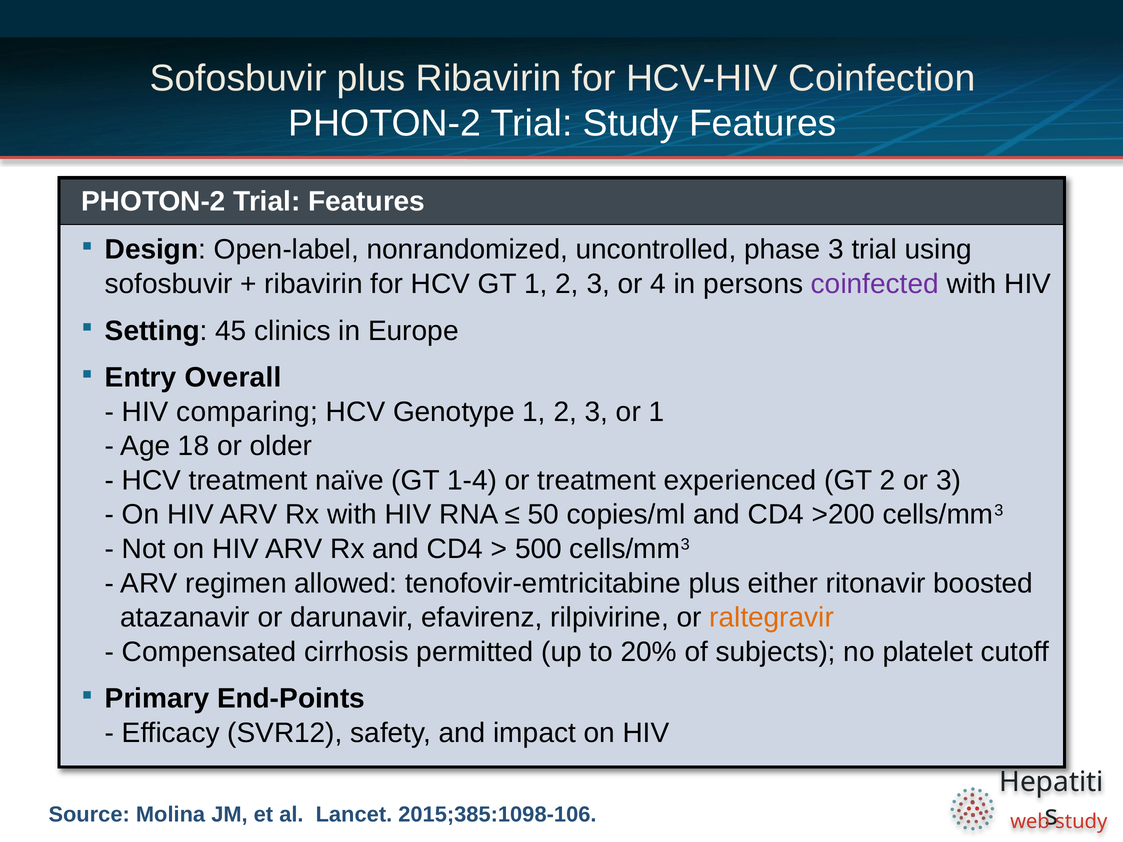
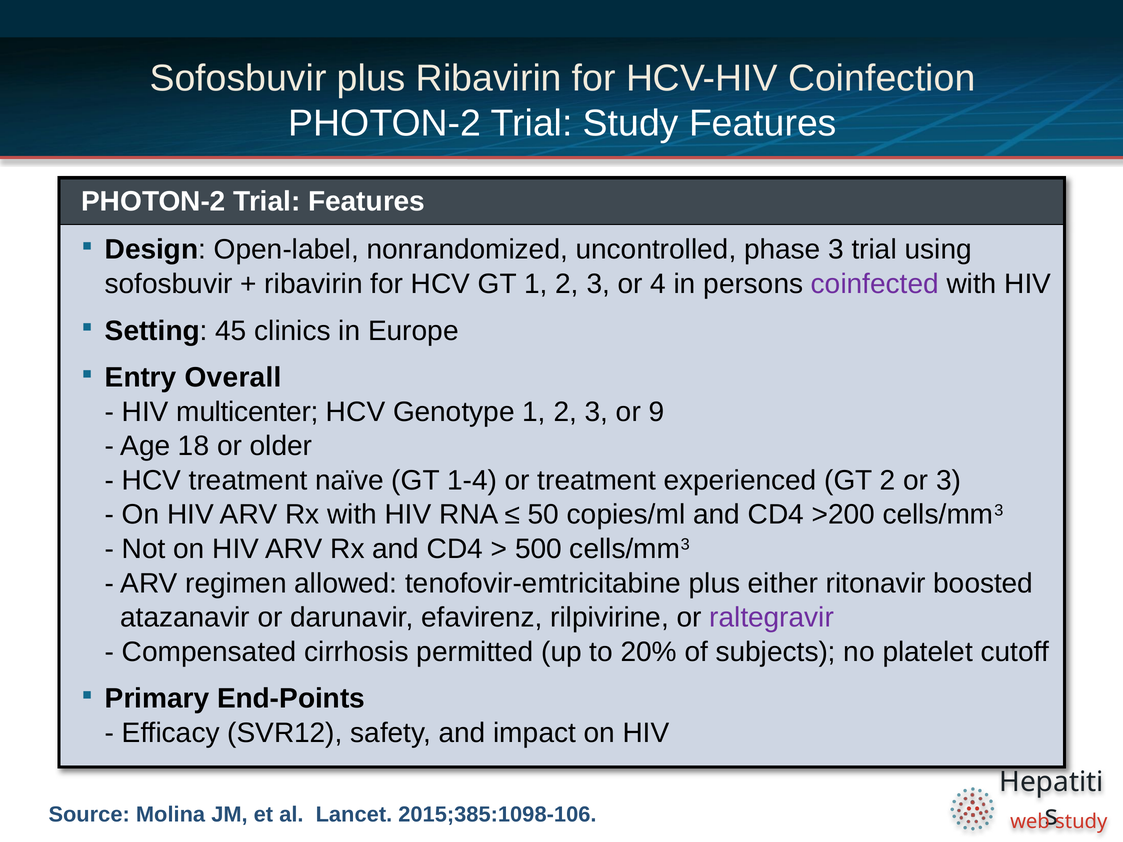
comparing: comparing -> multicenter (247, 412)
or 1: 1 -> 9 (656, 412)
raltegravir colour: orange -> purple (772, 618)
